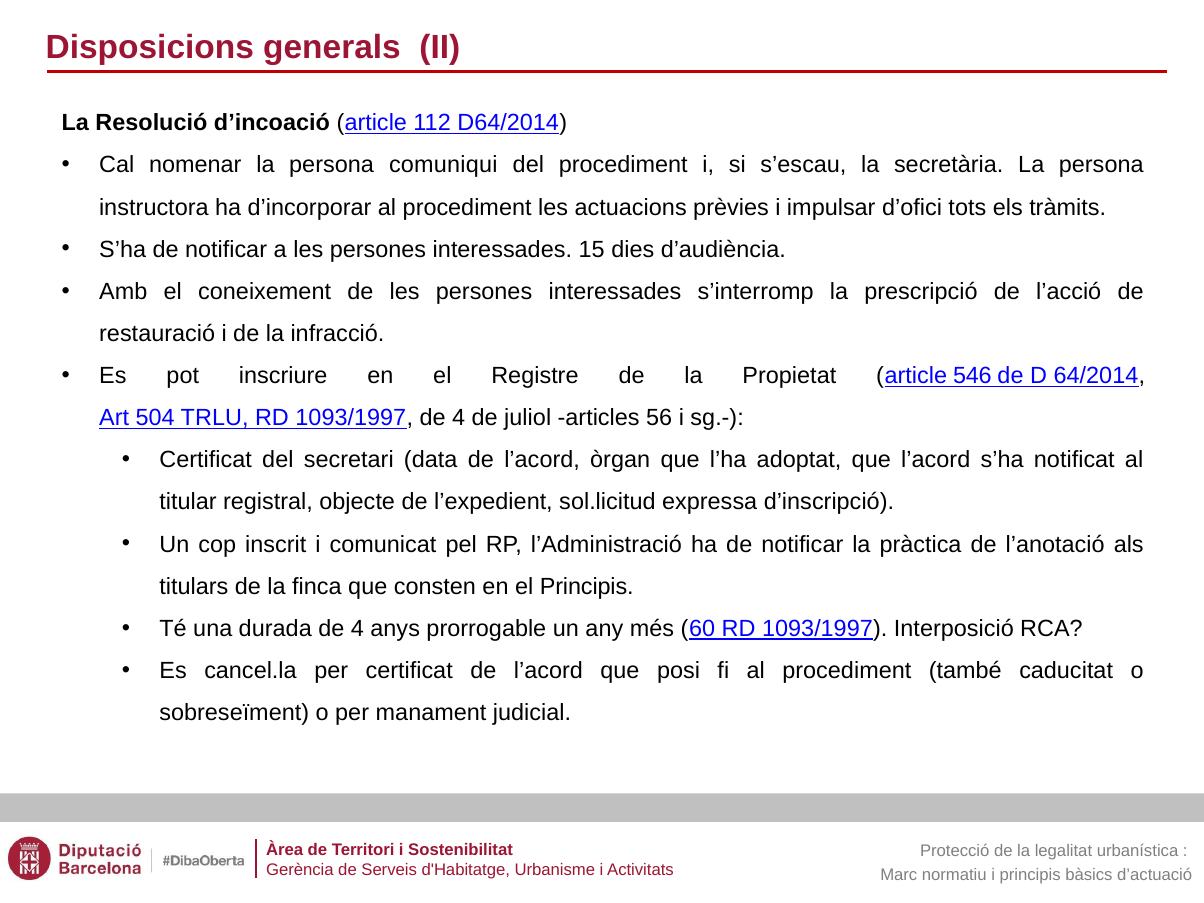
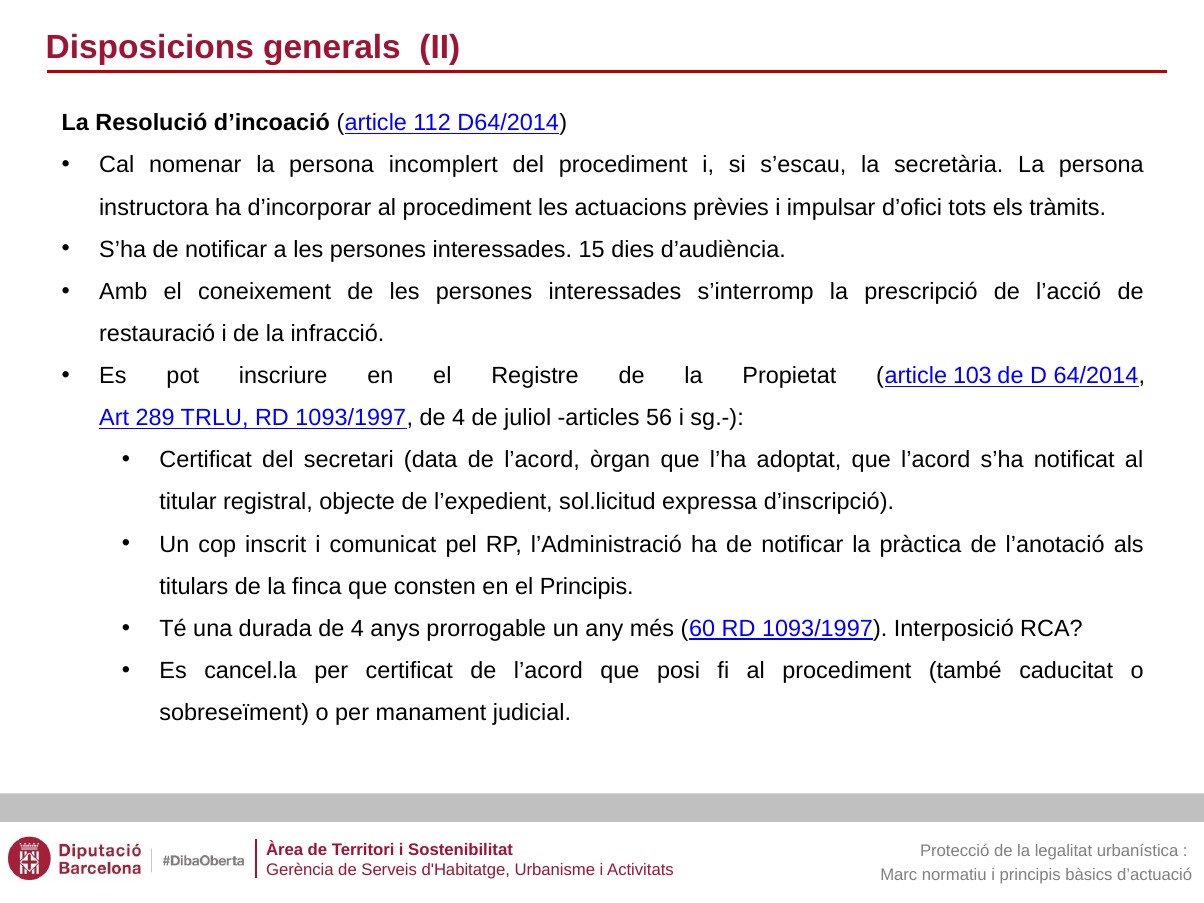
comuniqui: comuniqui -> incomplert (443, 165)
546: 546 -> 103 (972, 376)
504: 504 -> 289 (155, 418)
